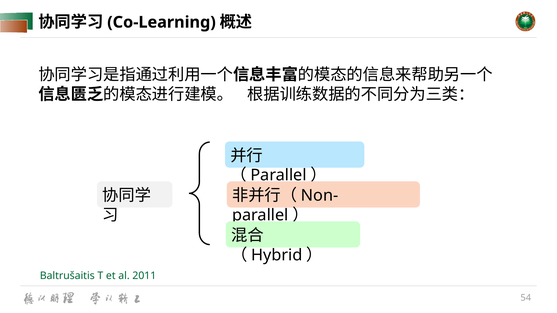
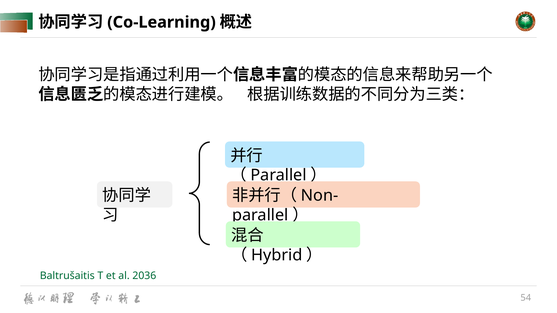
2011: 2011 -> 2036 (144, 276)
